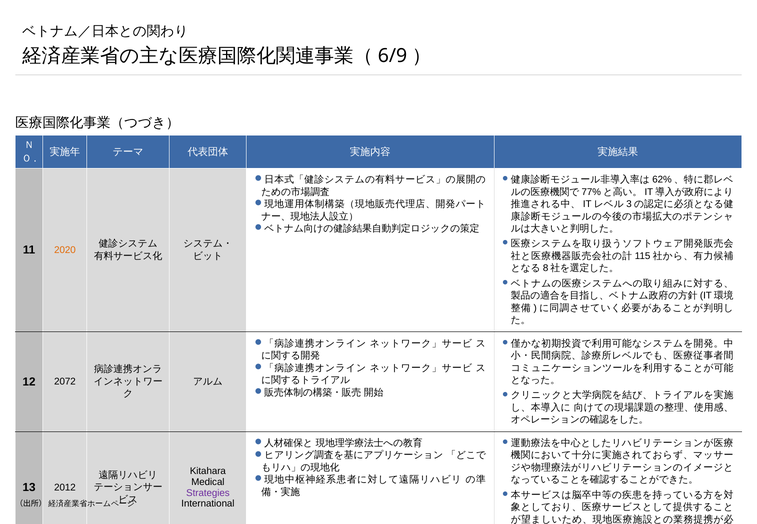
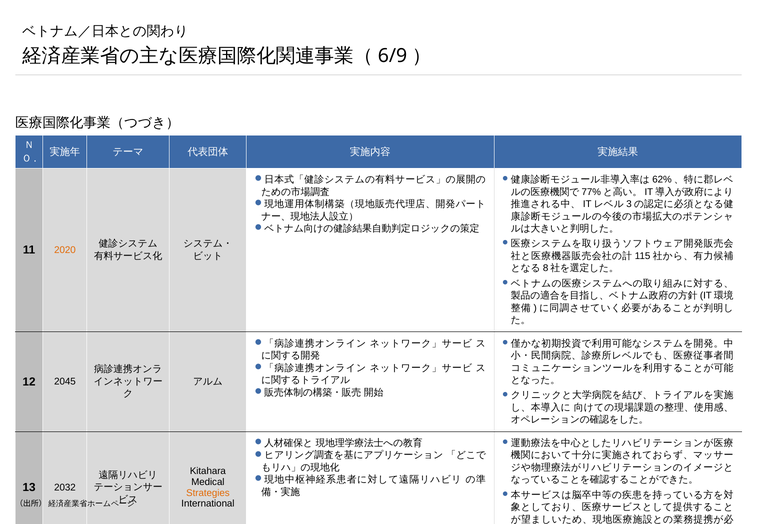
2072: 2072 -> 2045 (65, 382)
2012: 2012 -> 2032 (65, 487)
Strategies colour: purple -> orange (208, 493)
